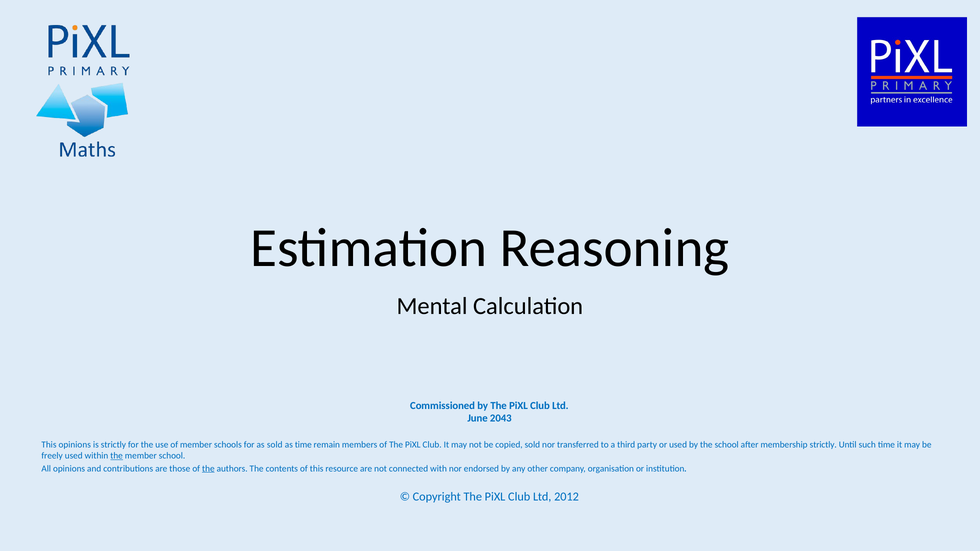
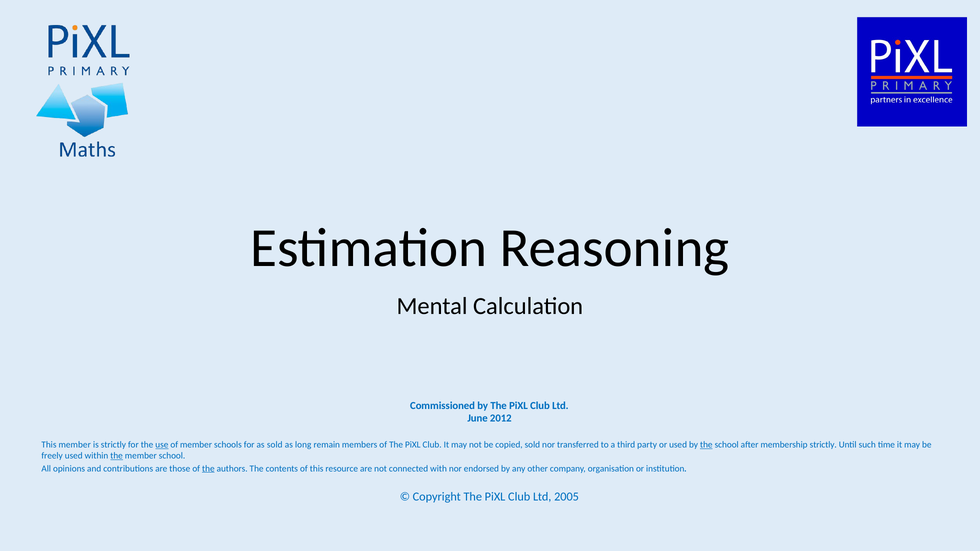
2043: 2043 -> 2012 (501, 419)
This opinions: opinions -> member (75, 445)
use underline: none -> present (162, 445)
as time: time -> long (303, 445)
the underline: none -> present (706, 445)
2012: 2012 -> 2005 (567, 497)
